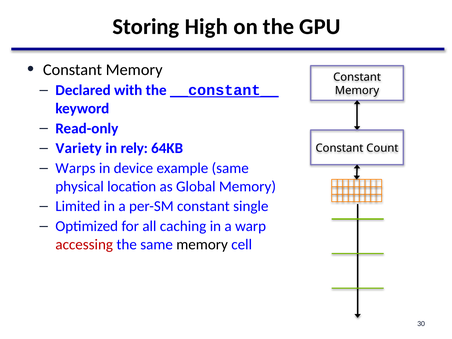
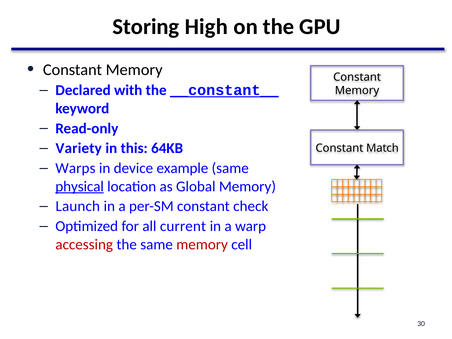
rely: rely -> this (134, 148)
Count: Count -> Match (382, 148)
physical underline: none -> present (80, 186)
Limited: Limited -> Launch (78, 206)
single: single -> check (251, 206)
caching: caching -> current (183, 226)
memory colour: black -> red (202, 244)
